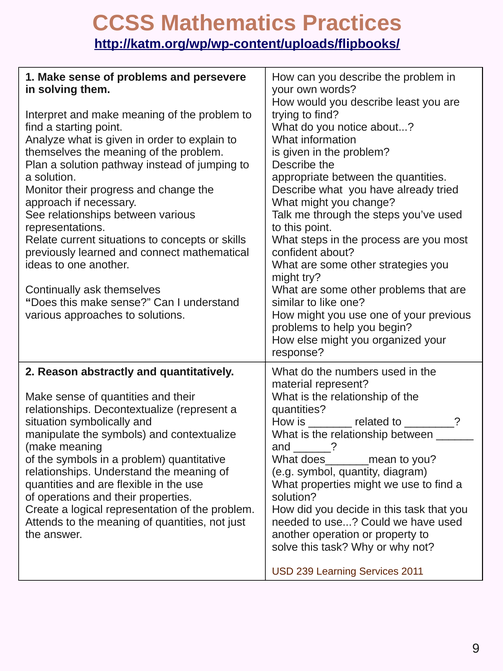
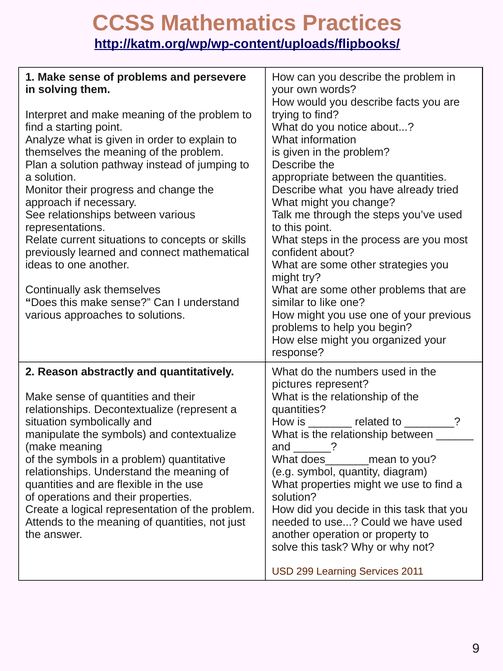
least: least -> facts (408, 102)
material: material -> pictures (292, 384)
239: 239 -> 299 (305, 571)
